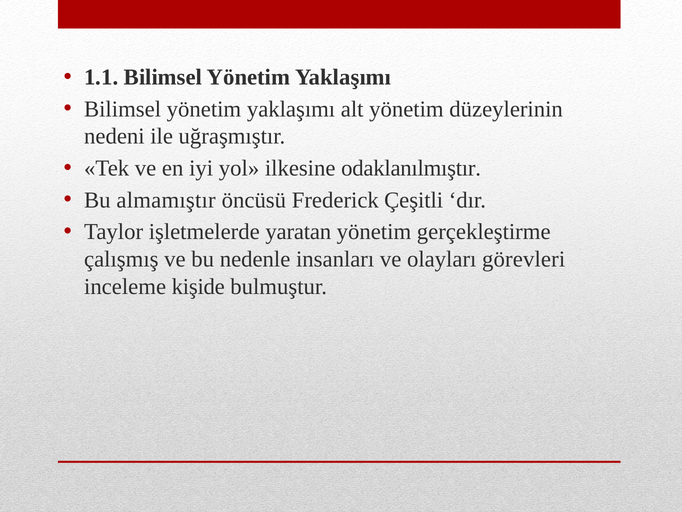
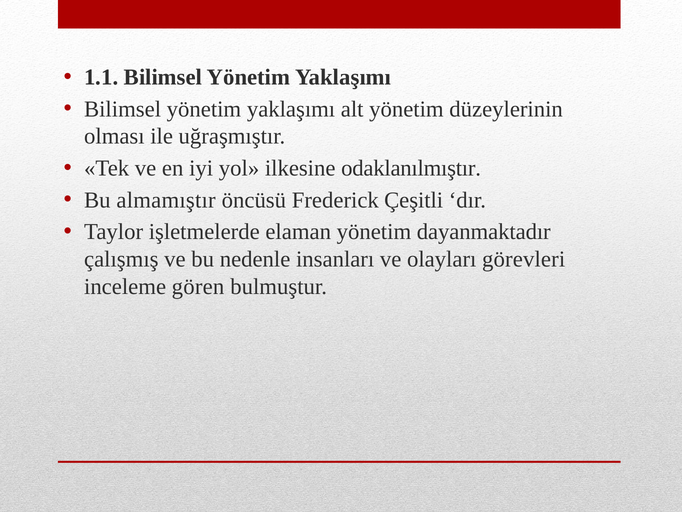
nedeni: nedeni -> olması (114, 136)
yaratan: yaratan -> elaman (298, 232)
gerçekleştirme: gerçekleştirme -> dayanmaktadır (484, 232)
kişide: kişide -> gören (198, 286)
